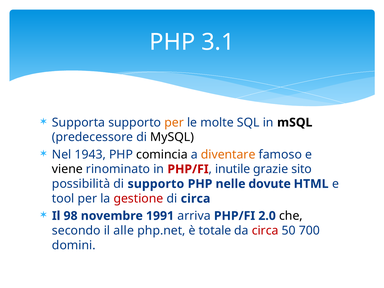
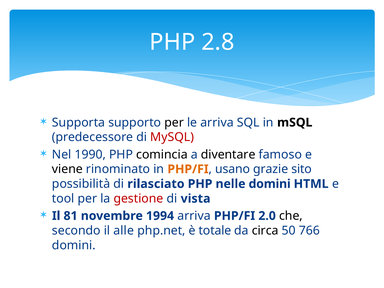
3.1: 3.1 -> 2.8 (218, 42)
per colour: orange -> black (174, 122)
le molte: molte -> arriva (217, 122)
MySQL colour: black -> red (172, 137)
1943: 1943 -> 1990 (90, 154)
diventare colour: orange -> black (228, 154)
PHP/FI colour: red -> orange (188, 169)
inutile: inutile -> usano (233, 169)
di supporto: supporto -> rilasciato (156, 184)
nelle dovute: dovute -> domini (270, 184)
di circa: circa -> vista (196, 199)
98: 98 -> 81 (71, 216)
1991: 1991 -> 1994 (160, 216)
circa colour: red -> black (265, 231)
700: 700 -> 766 (309, 231)
